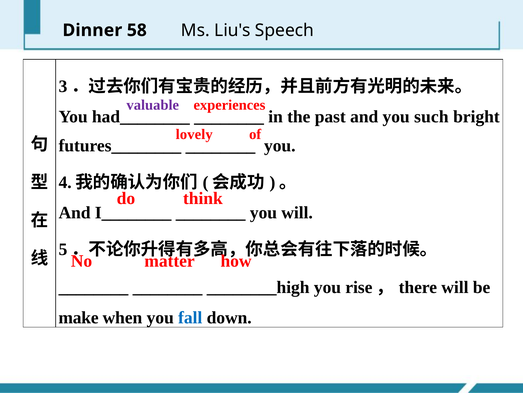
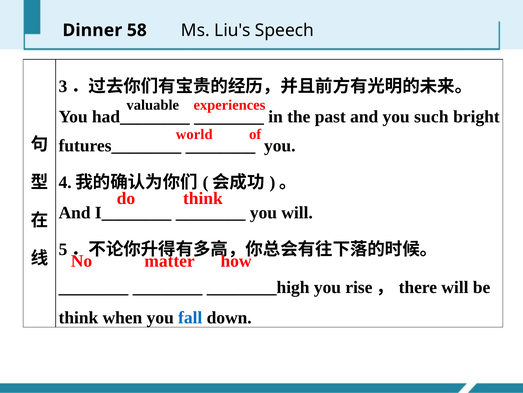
valuable colour: purple -> black (153, 105)
lovely: lovely -> world (194, 134)
make: make -> think (78, 317)
